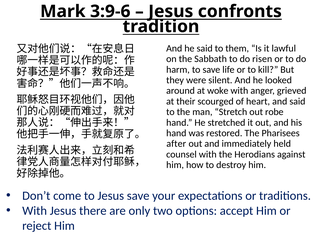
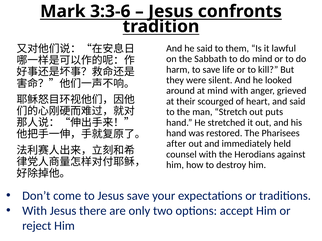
3:9-6: 3:9-6 -> 3:3-6 (110, 11)
do risen: risen -> mind (262, 59)
at woke: woke -> mind (218, 91)
robe: robe -> puts (274, 112)
